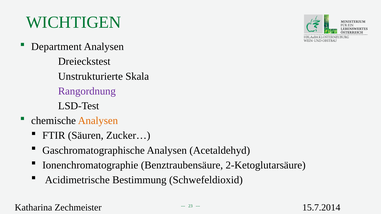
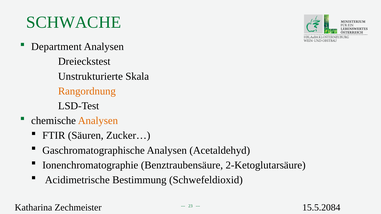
WICHTIGEN: WICHTIGEN -> SCHWACHE (74, 22)
Rangordnung colour: purple -> orange (87, 91)
15.7.2014: 15.7.2014 -> 15.5.2084 (321, 208)
